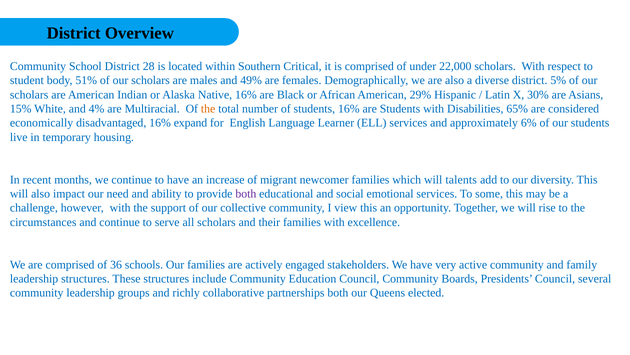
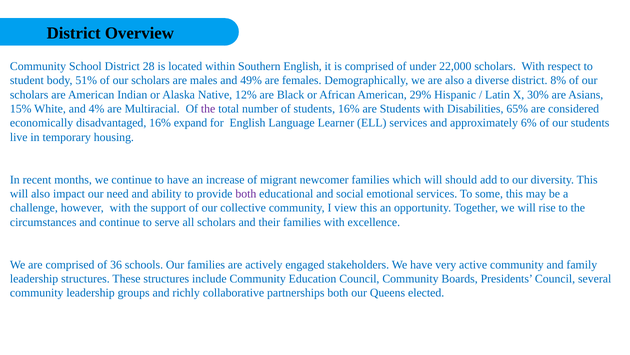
Southern Critical: Critical -> English (303, 66)
5%: 5% -> 8% (558, 80)
Native 16%: 16% -> 12% (246, 94)
the colour: orange -> purple (208, 109)
talents: talents -> should (461, 179)
